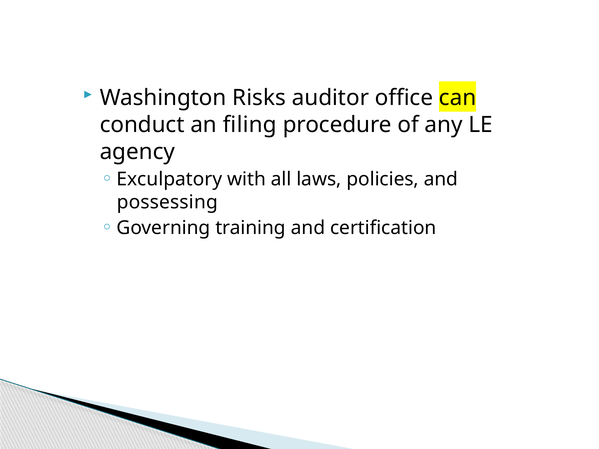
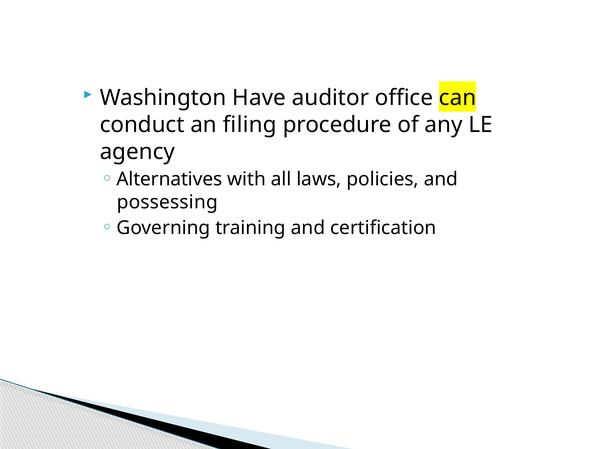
Risks: Risks -> Have (259, 98)
Exculpatory: Exculpatory -> Alternatives (169, 179)
